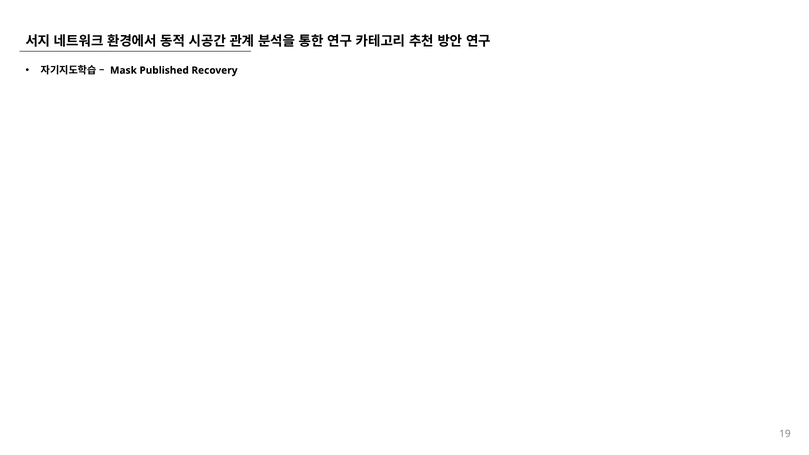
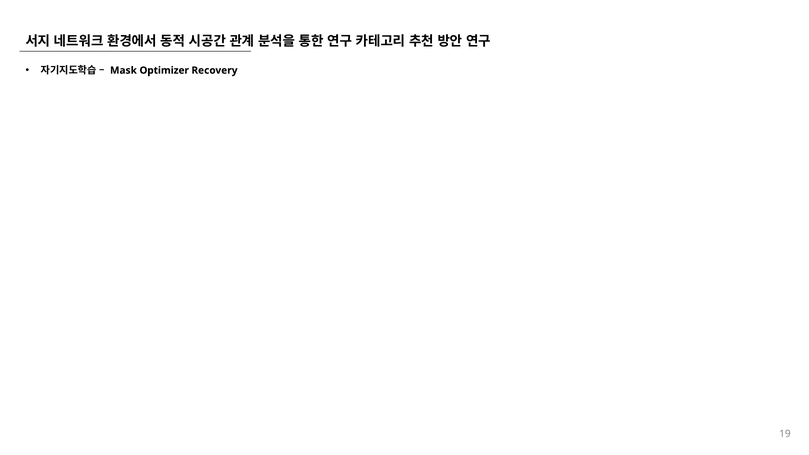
Published: Published -> Optimizer (164, 70)
